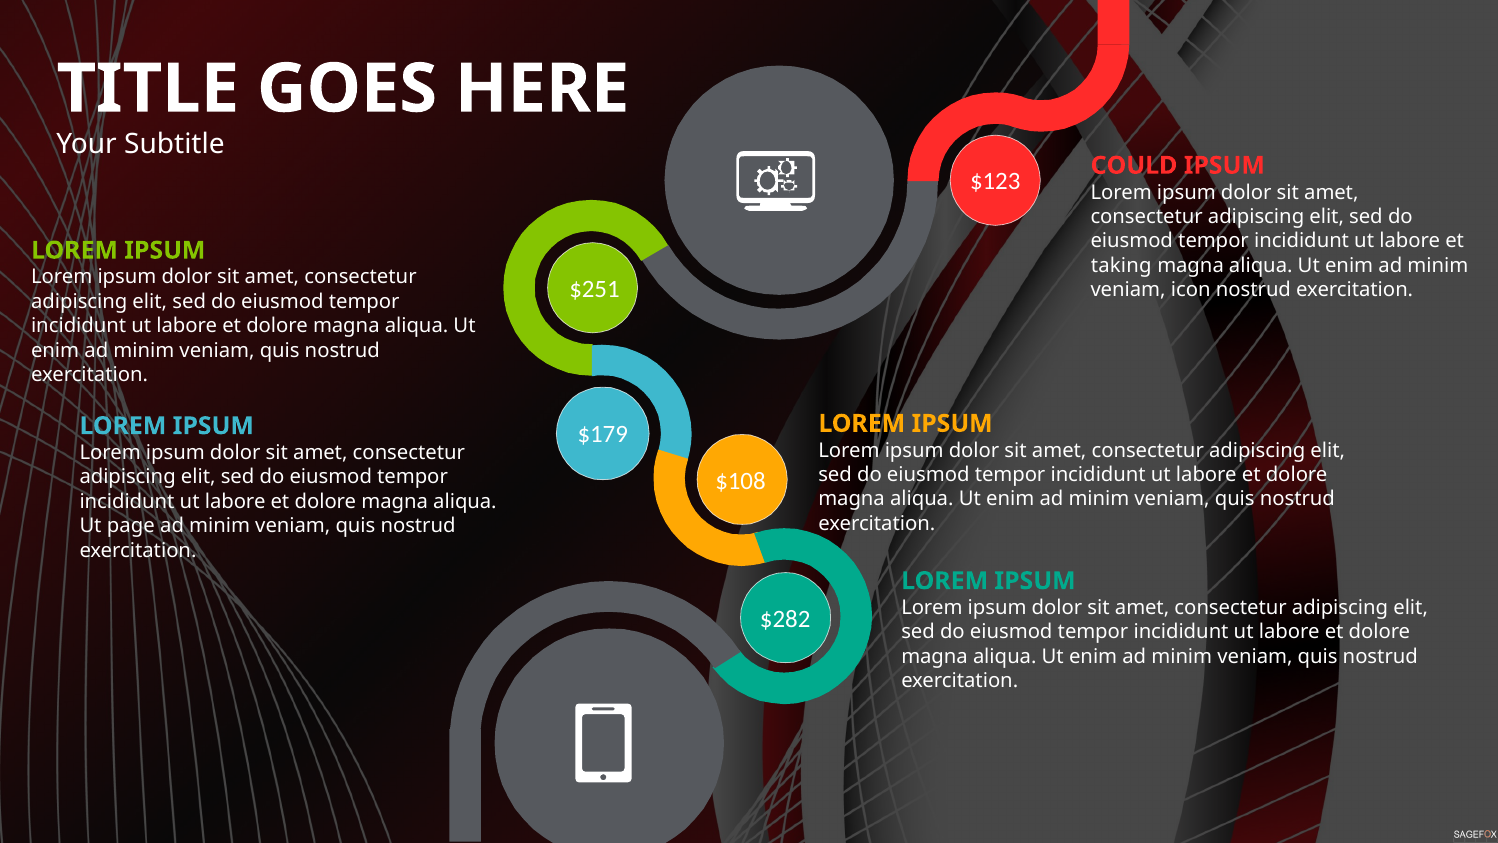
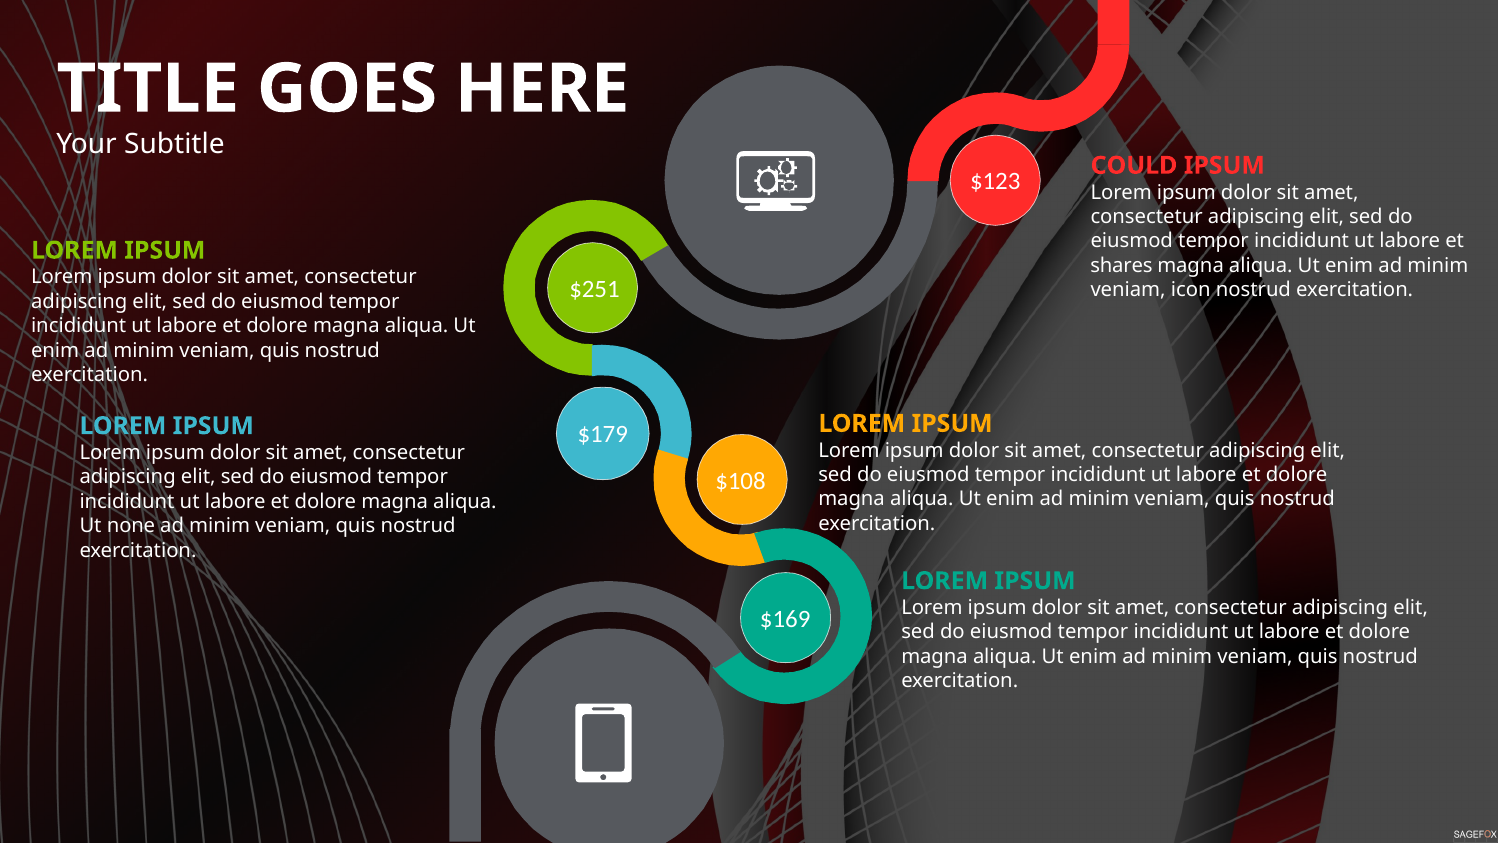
taking: taking -> shares (1121, 265)
page: page -> none (131, 526)
$282: $282 -> $169 (785, 619)
